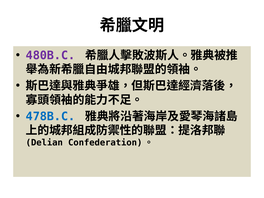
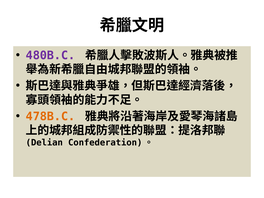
478B.C colour: blue -> orange (50, 116)
